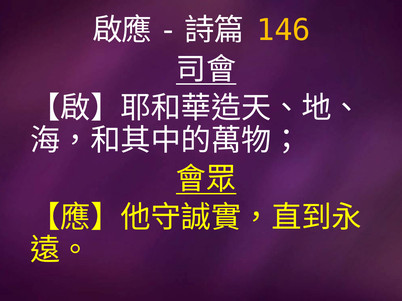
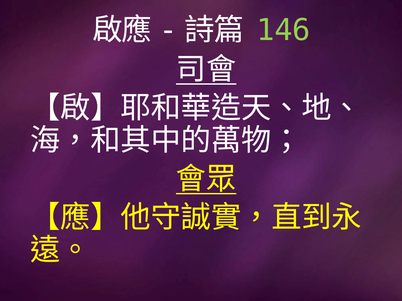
146 colour: yellow -> light green (283, 30)
